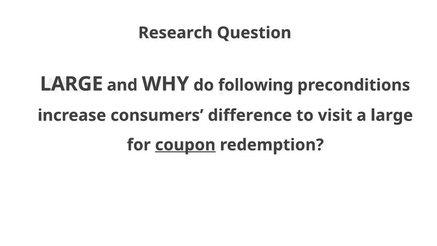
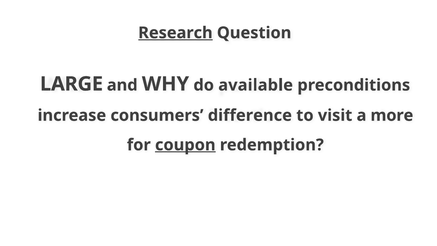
Research underline: none -> present (175, 33)
following: following -> available (256, 85)
a large: large -> more (392, 115)
